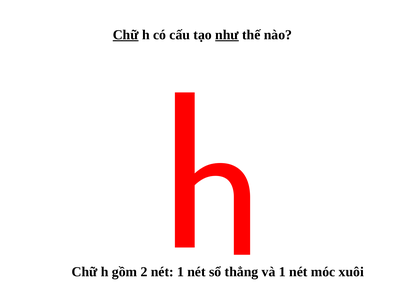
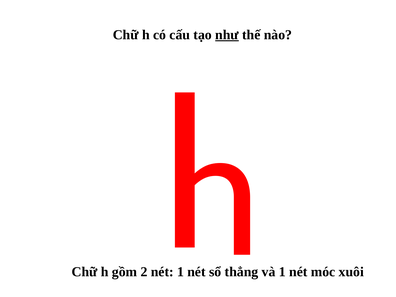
Chữ underline: present -> none (126, 35)
